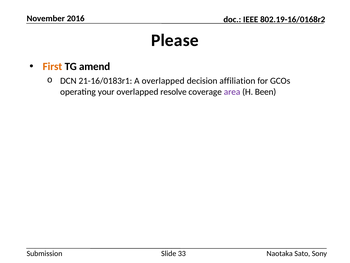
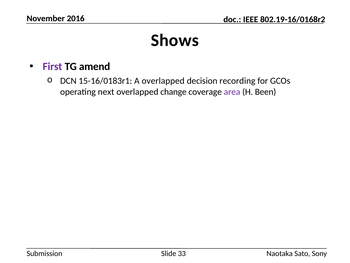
Please: Please -> Shows (175, 40)
First colour: orange -> purple (52, 66)
21-16/0183r1: 21-16/0183r1 -> 15-16/0183r1 (105, 81)
affiliation: affiliation -> recording (237, 81)
your: your -> next (106, 92)
resolve: resolve -> change (173, 92)
